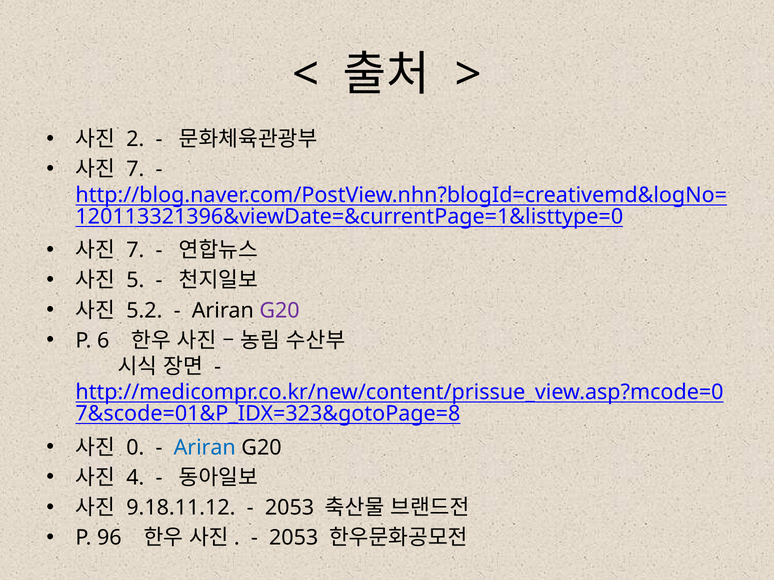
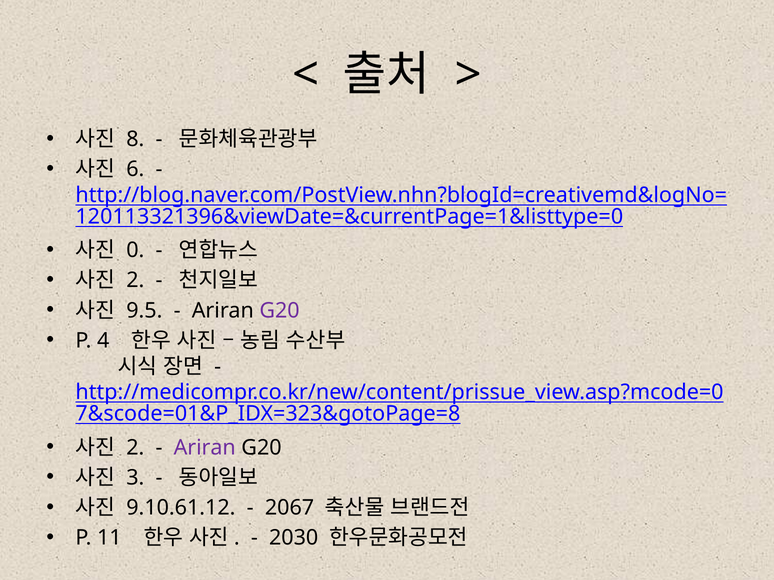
2: 2 -> 8 (135, 139)
7: 7 -> 6 (135, 169)
7: 7 -> 0 (135, 250)
5: 5 -> 2 (135, 281)
5.2: 5.2 -> 9.5 (144, 311)
6: 6 -> 4 (103, 341)
0: 0 -> 2 (135, 448)
Ariran colour: blue -> purple (205, 448)
4: 4 -> 3 (135, 478)
9.18.11.12: 9.18.11.12 -> 9.10.61.12 (181, 508)
2053: 2053 -> 2067 (290, 508)
96: 96 -> 11 (109, 538)
2053: 2053 -> 2030 (294, 538)
